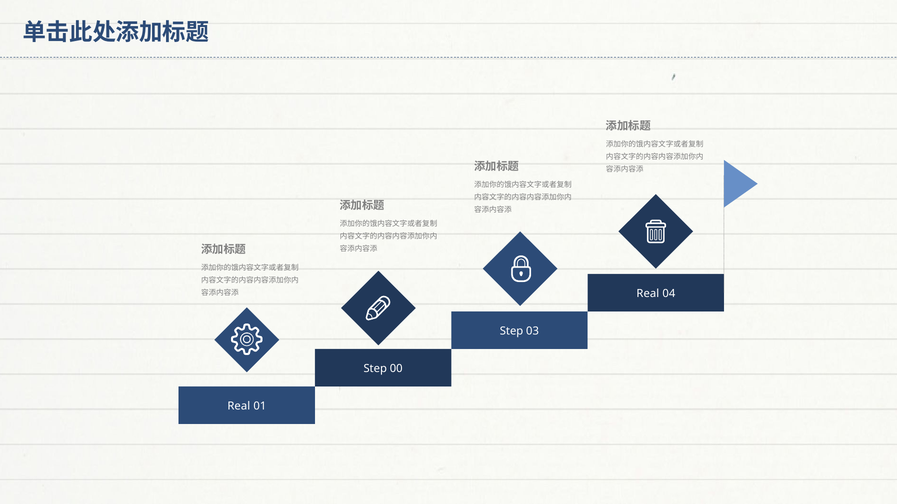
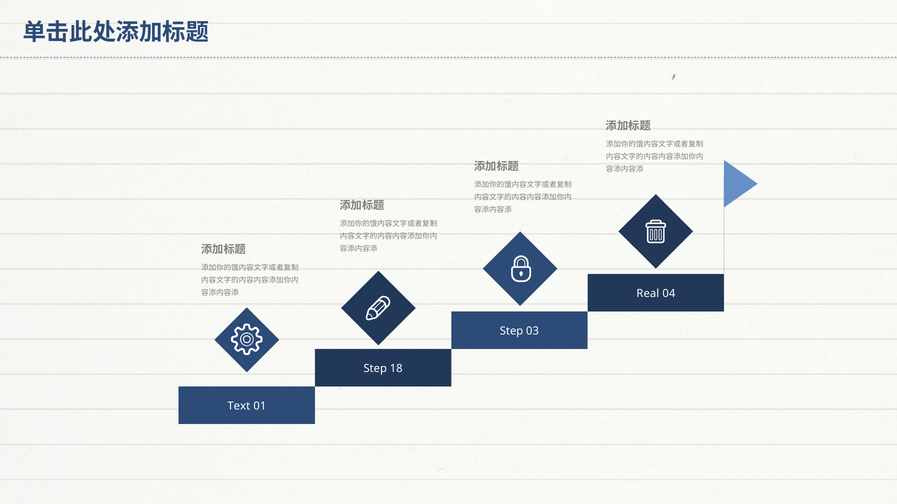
00: 00 -> 18 (396, 369)
Real: Real -> Text (239, 406)
